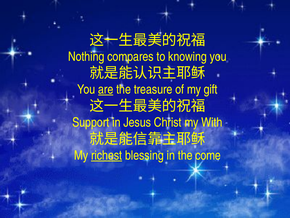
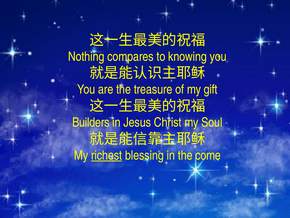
are underline: present -> none (106, 89)
Support: Support -> Builders (91, 122)
With: With -> Soul (212, 122)
